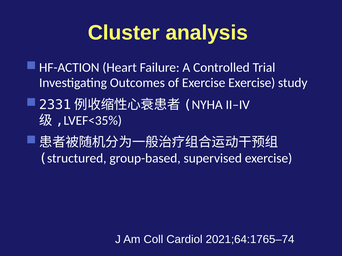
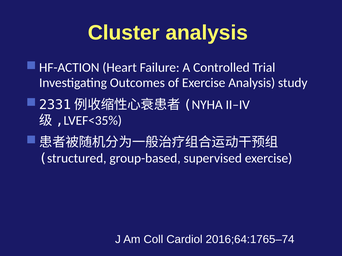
Exercise Exercise: Exercise -> Analysis (252, 83)
2021;64:1765–74: 2021;64:1765–74 -> 2016;64:1765–74 (250, 240)
